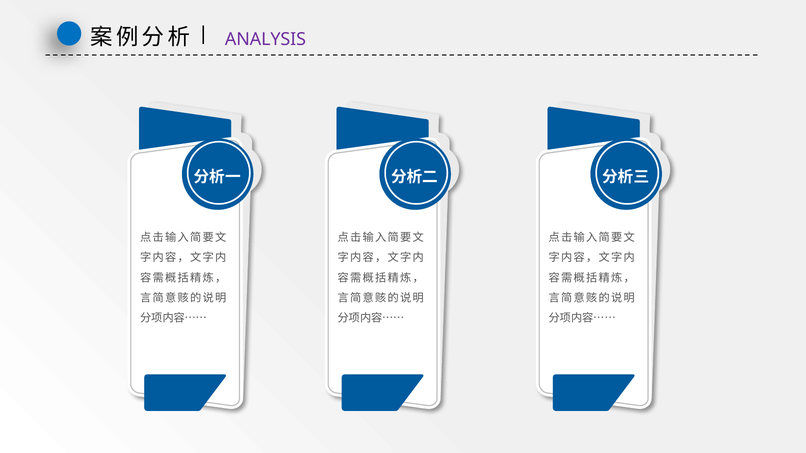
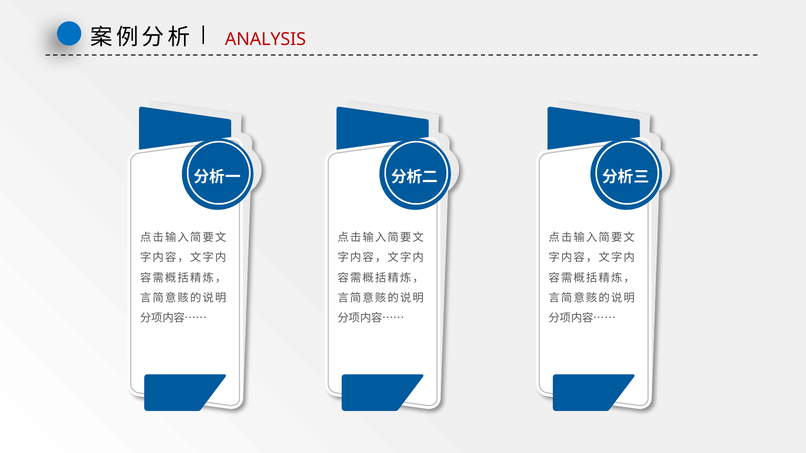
ANALYSIS colour: purple -> red (265, 40)
